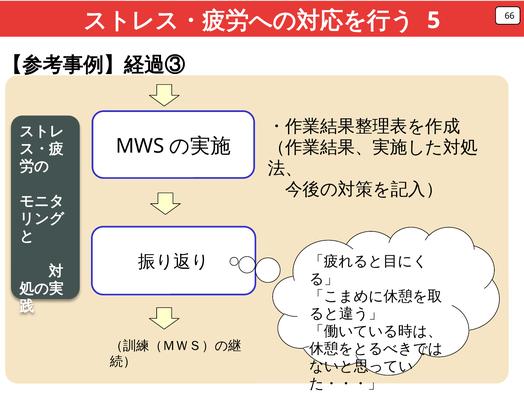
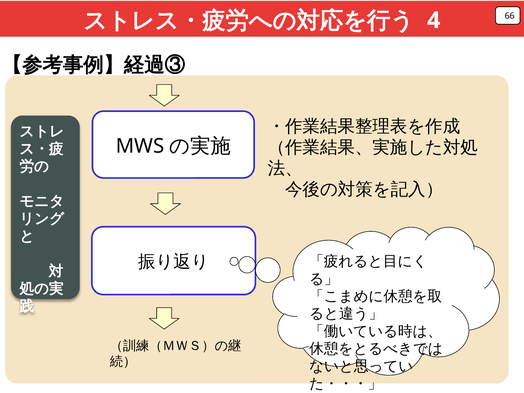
5: 5 -> 4 (434, 20)
